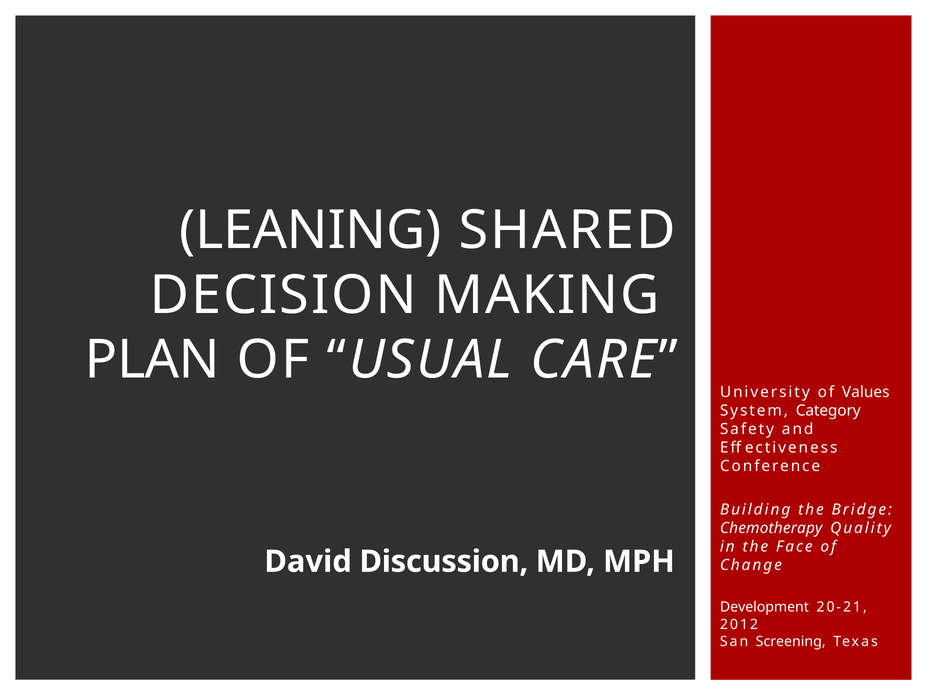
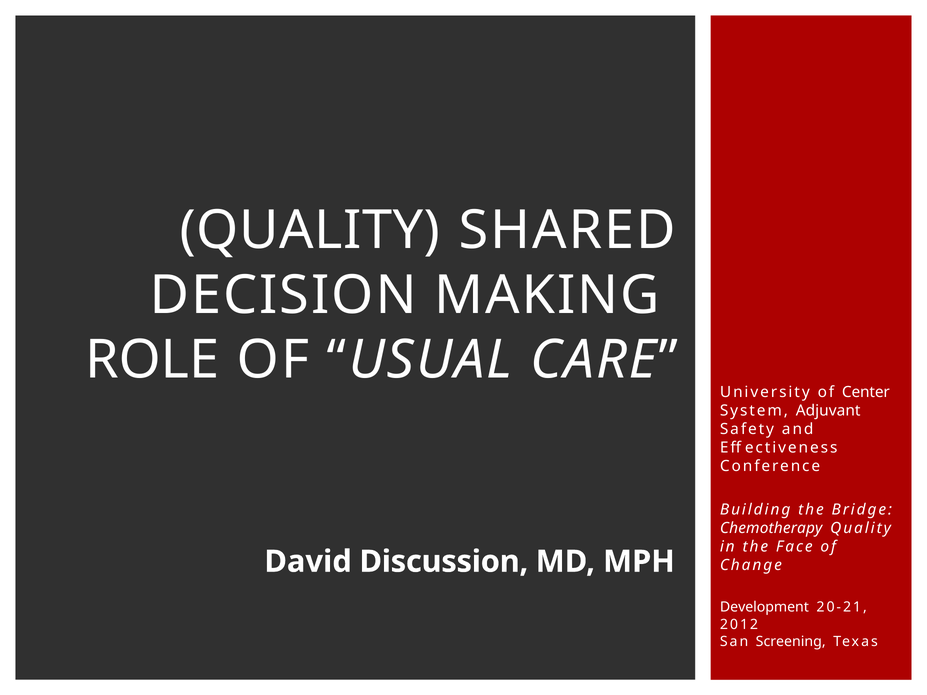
LEANING: LEANING -> QUALITY (310, 230)
PLAN: PLAN -> ROLE (152, 360)
Values: Values -> Center (866, 392)
Category: Category -> Adjuvant (828, 411)
